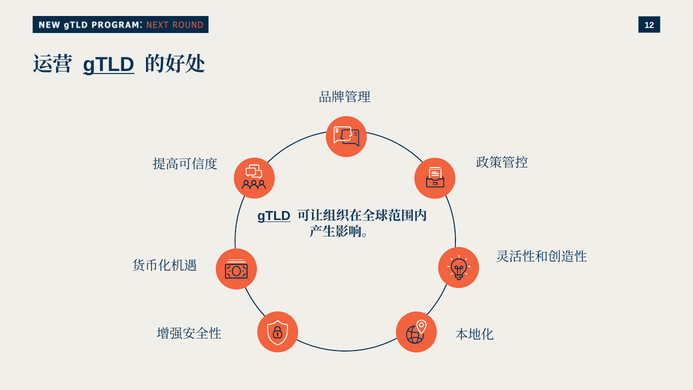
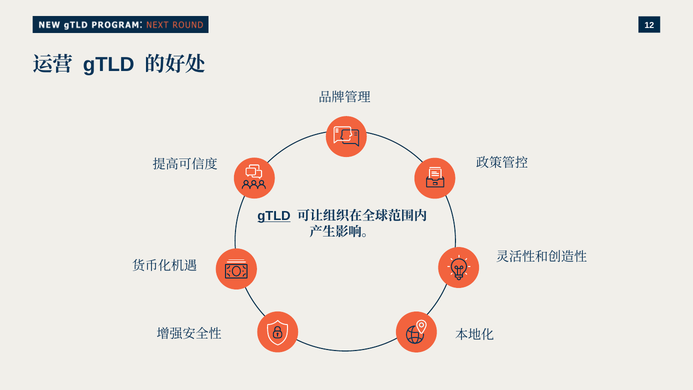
gTLD underline: present -> none (109, 65)
